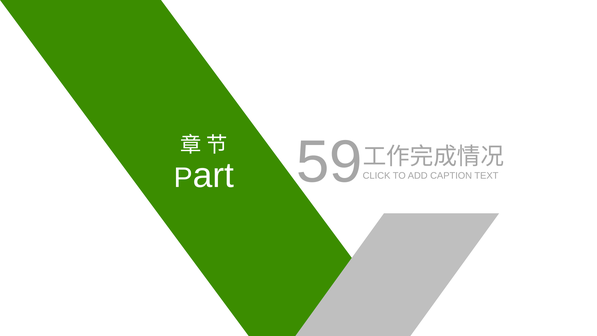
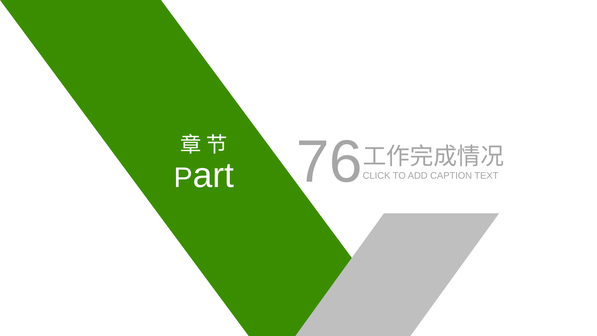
59: 59 -> 76 (329, 162)
